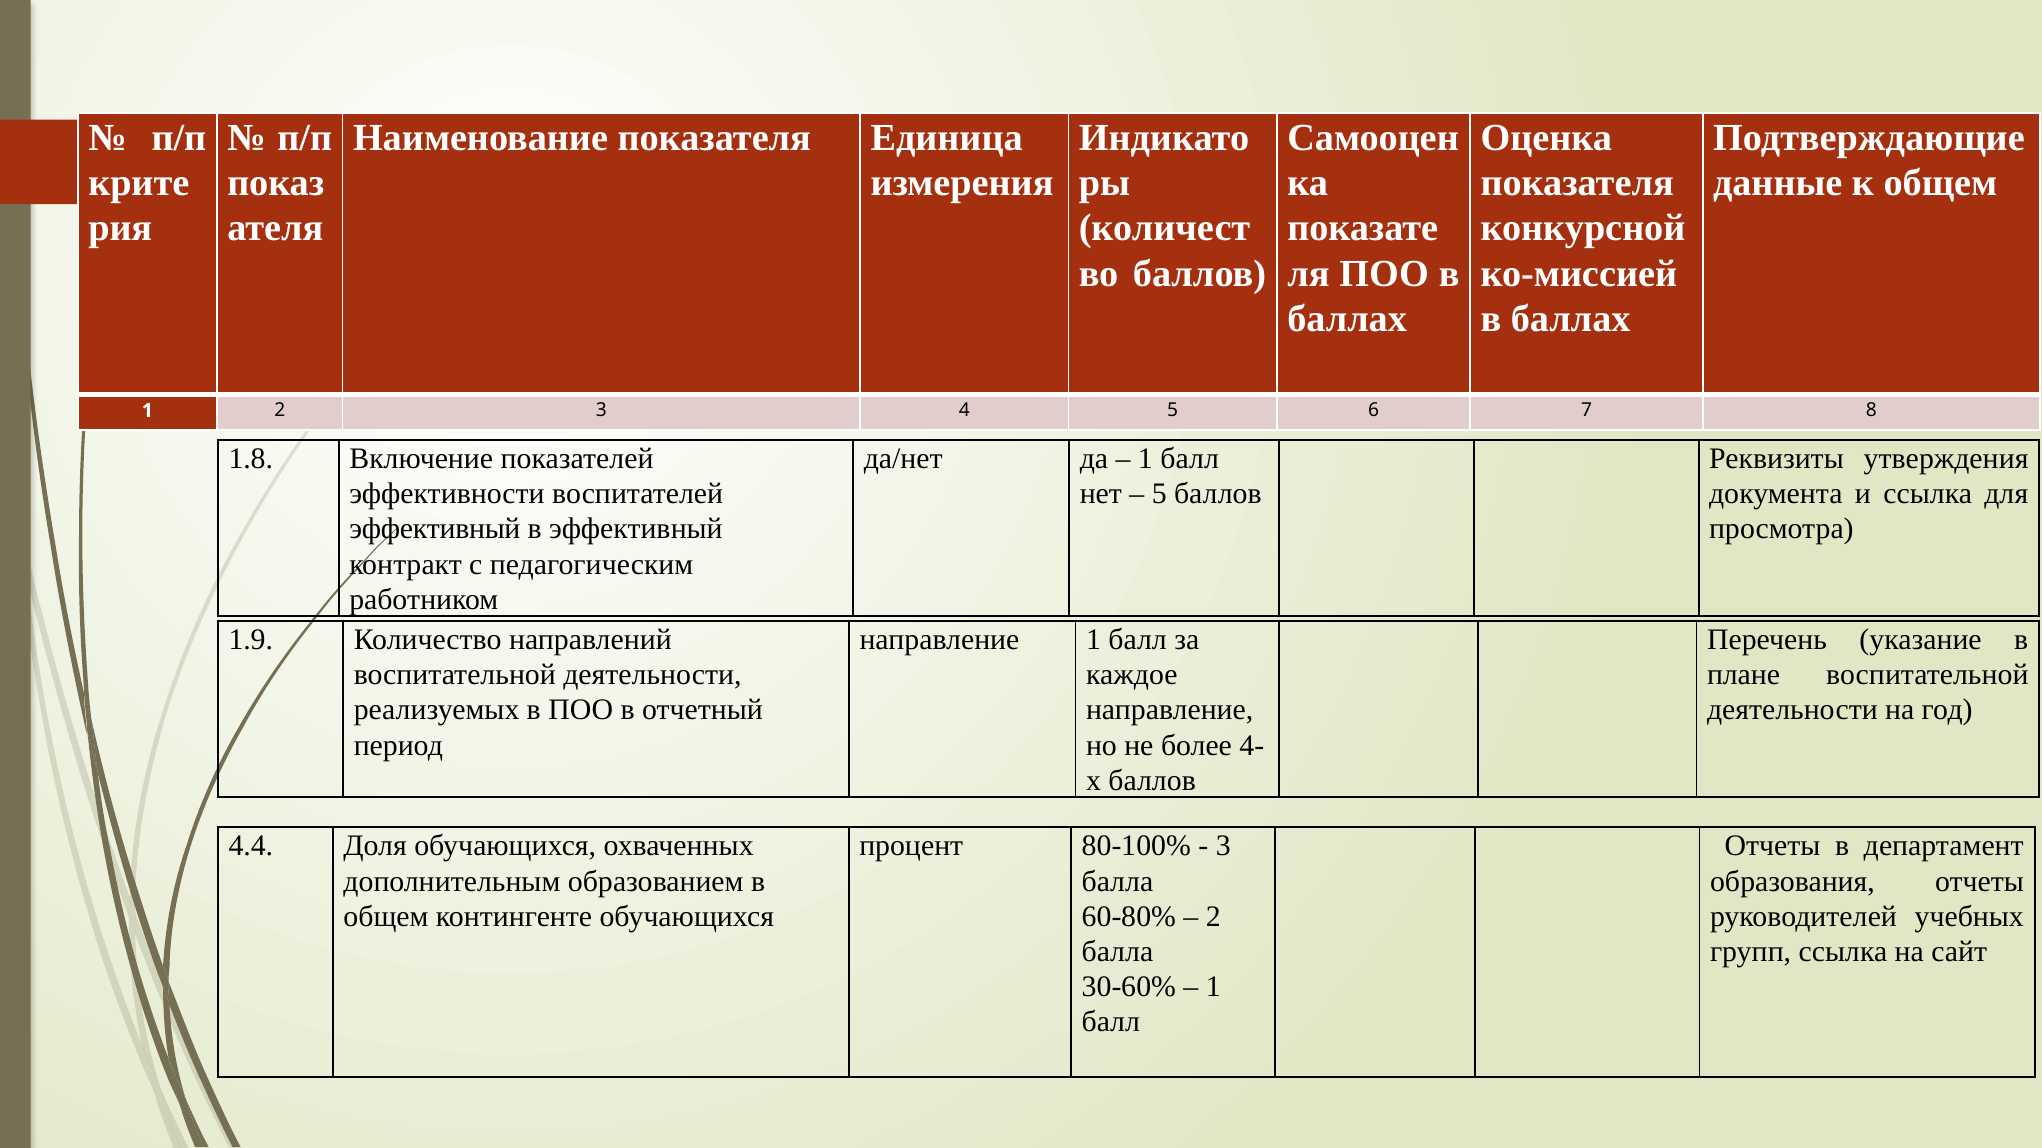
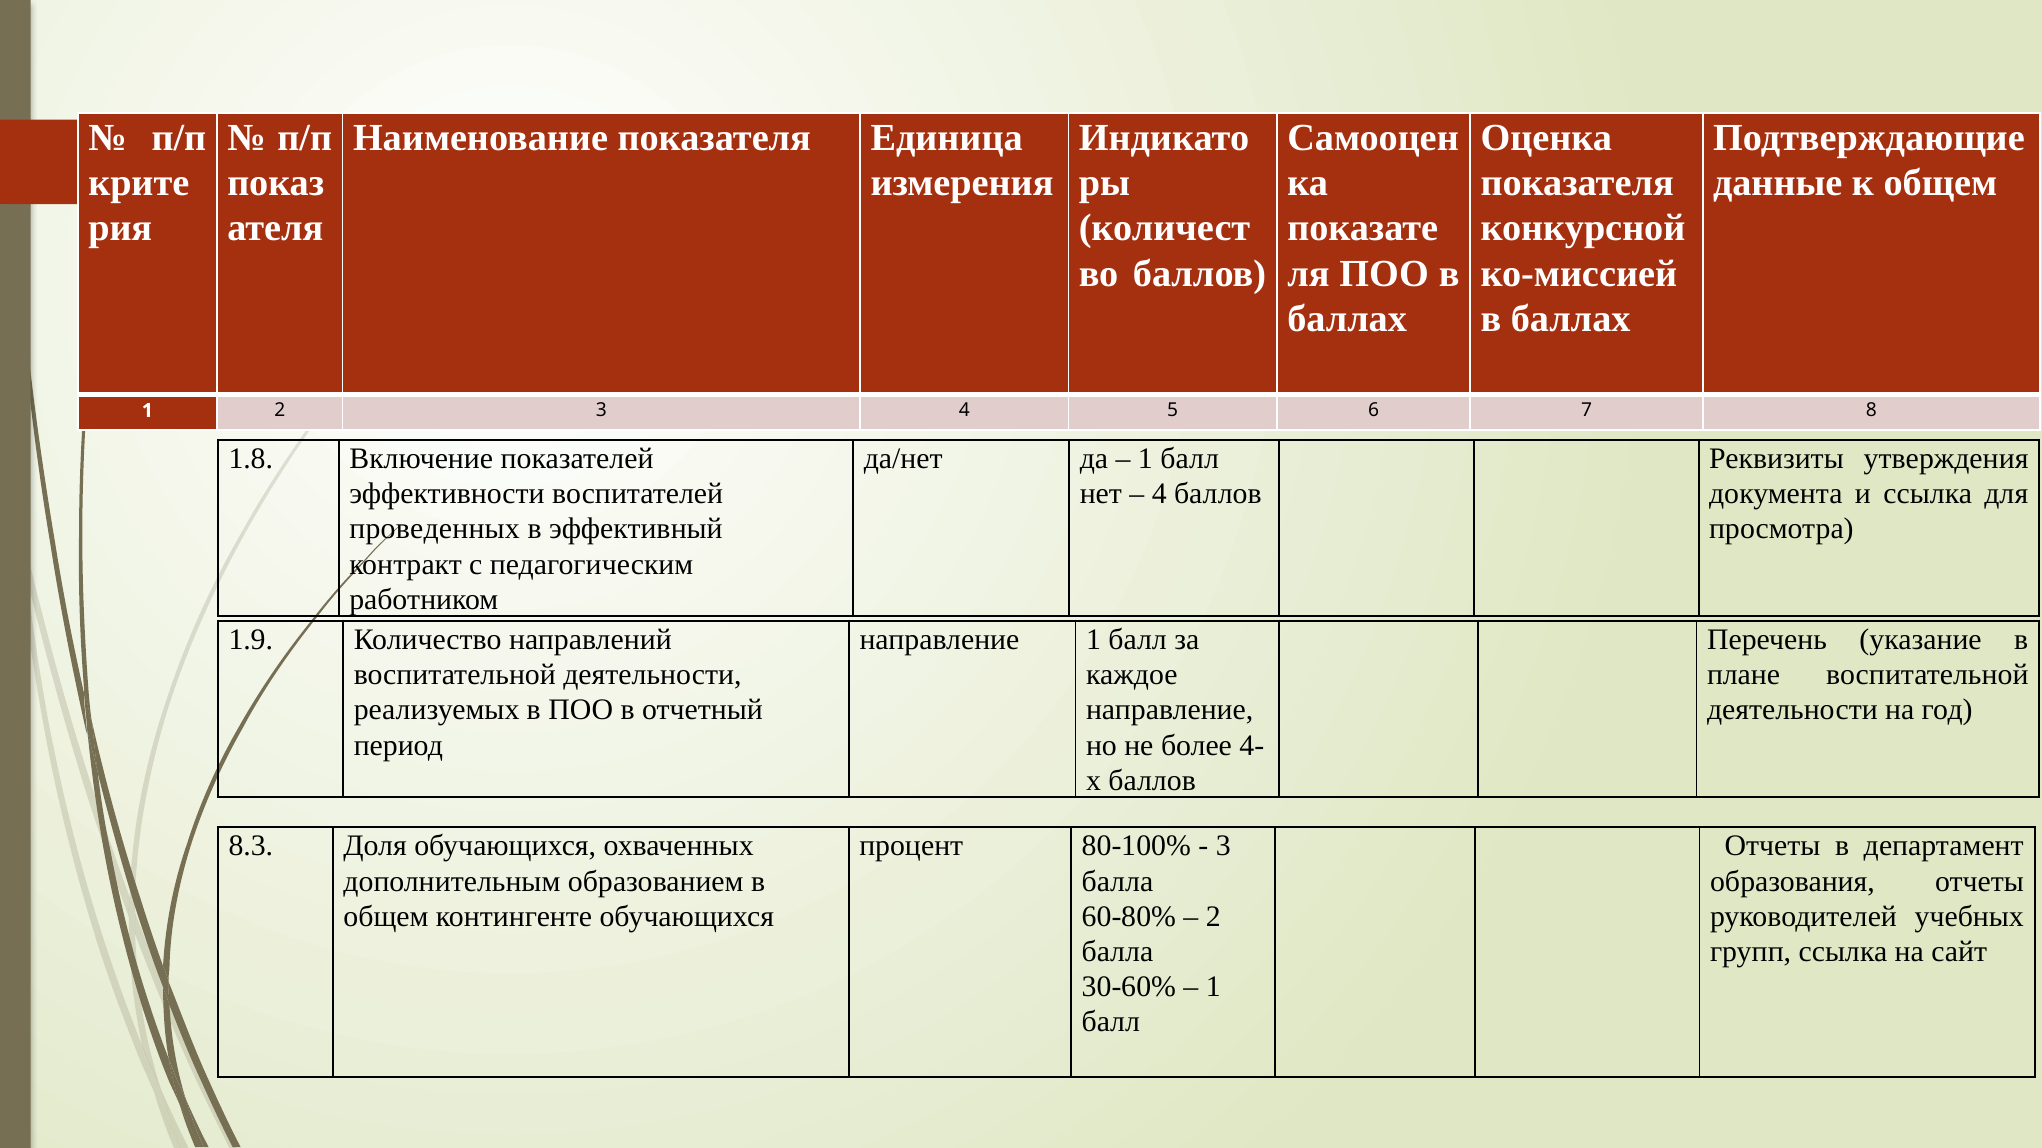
5: 5 -> 4 (1159, 494)
эффективный: эффективный -> проведенных (435, 529)
4.4: 4.4 -> 8.3 (251, 847)
